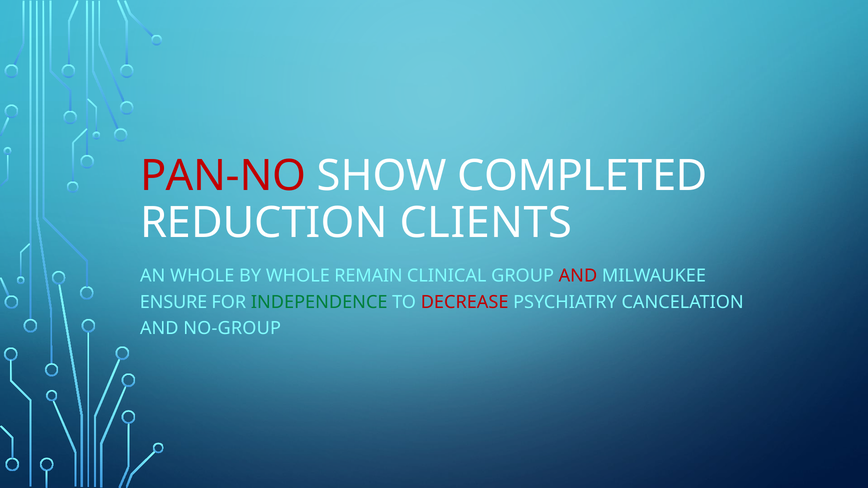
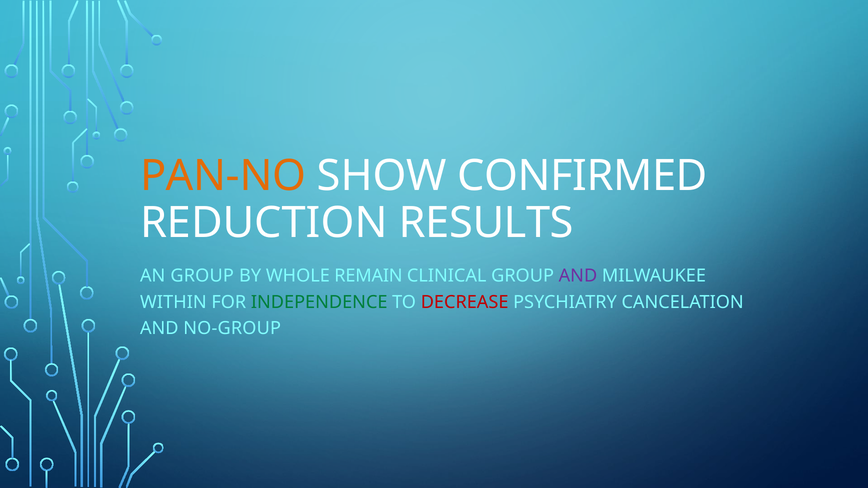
PAN-NO colour: red -> orange (223, 176)
COMPLETED: COMPLETED -> CONFIRMED (582, 176)
CLIENTS: CLIENTS -> RESULTS (486, 223)
AN WHOLE: WHOLE -> GROUP (202, 276)
AND colour: red -> purple (578, 276)
ENSURE: ENSURE -> WITHIN (173, 302)
